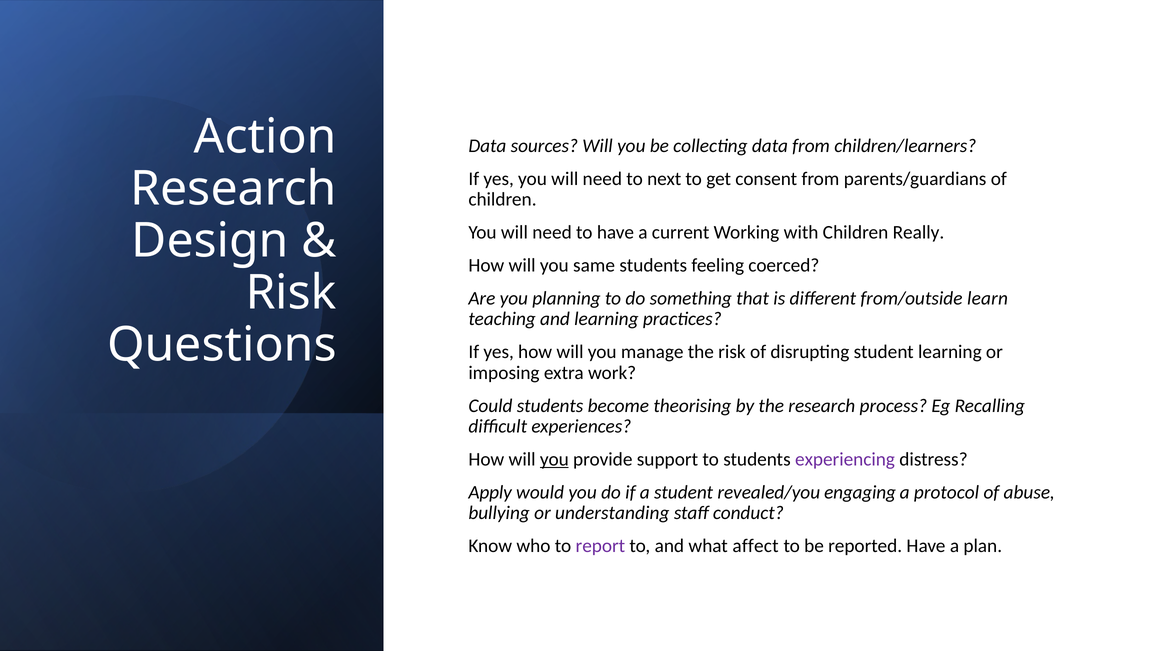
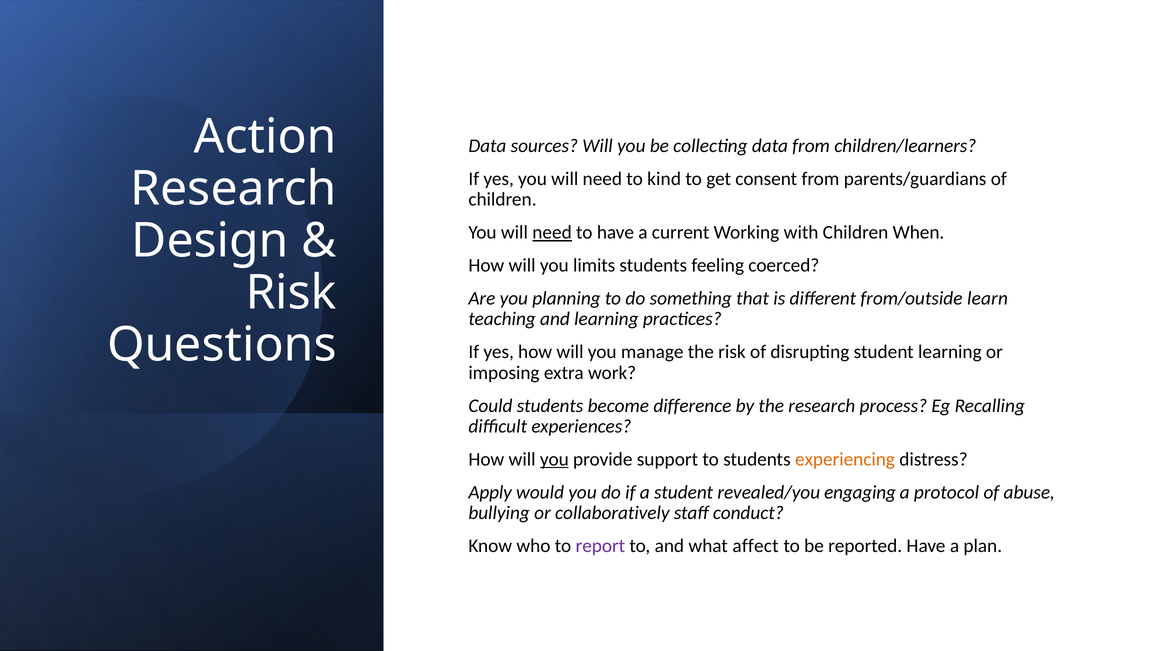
next: next -> kind (664, 179)
need underline: none -> present (552, 233)
Really: Really -> When (918, 233)
same: same -> limits (594, 265)
theorising: theorising -> difference (692, 406)
experiencing colour: purple -> orange (845, 460)
understanding: understanding -> collaboratively (612, 513)
